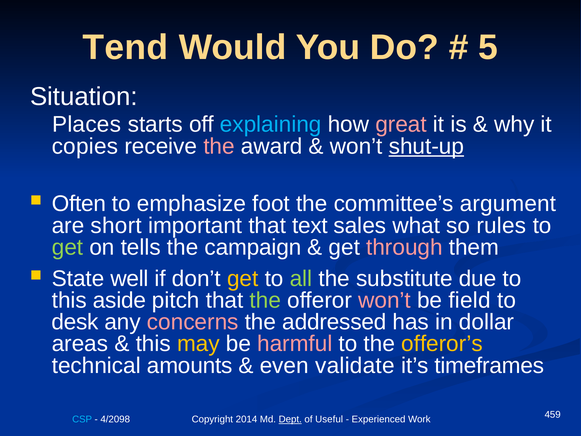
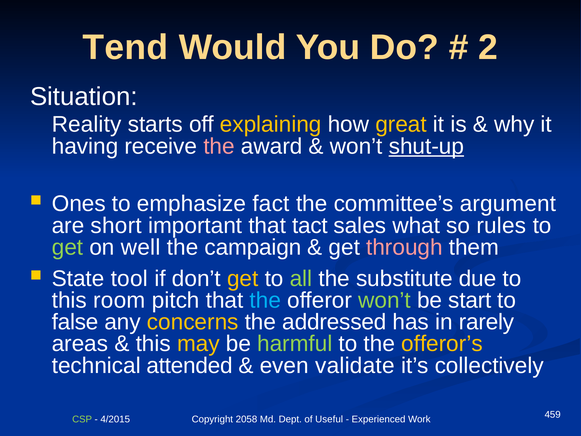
5: 5 -> 2 (488, 48)
Places: Places -> Reality (87, 124)
explaining colour: light blue -> yellow (271, 124)
great colour: pink -> yellow (401, 124)
copies: copies -> having (85, 146)
Often: Often -> Ones (79, 204)
foot: foot -> fact (271, 204)
text: text -> tact (310, 225)
tells: tells -> well (141, 247)
well: well -> tool (129, 279)
aside: aside -> room (119, 300)
the colour: light green -> light blue (265, 300)
won’t colour: pink -> light green (384, 300)
field: field -> start (470, 300)
desk: desk -> false (75, 322)
concerns colour: pink -> yellow (193, 322)
dollar: dollar -> rarely (487, 322)
harmful colour: pink -> light green (295, 344)
amounts: amounts -> attended (190, 365)
timeframes: timeframes -> collectively (489, 365)
CSP colour: light blue -> light green (82, 419)
4/2098: 4/2098 -> 4/2015 (115, 419)
2014: 2014 -> 2058 (246, 419)
Dept underline: present -> none (290, 419)
